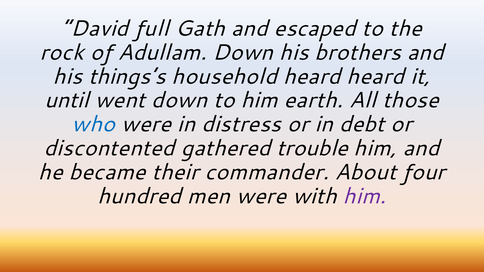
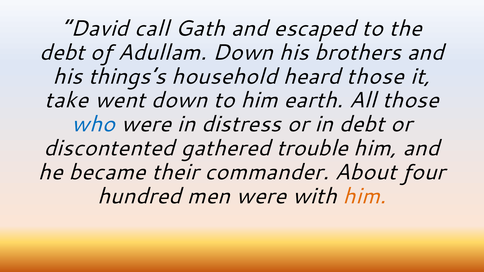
full: full -> call (152, 28)
rock: rock -> debt (62, 52)
heard heard: heard -> those (375, 76)
until: until -> take (66, 100)
him colour: purple -> orange (365, 196)
